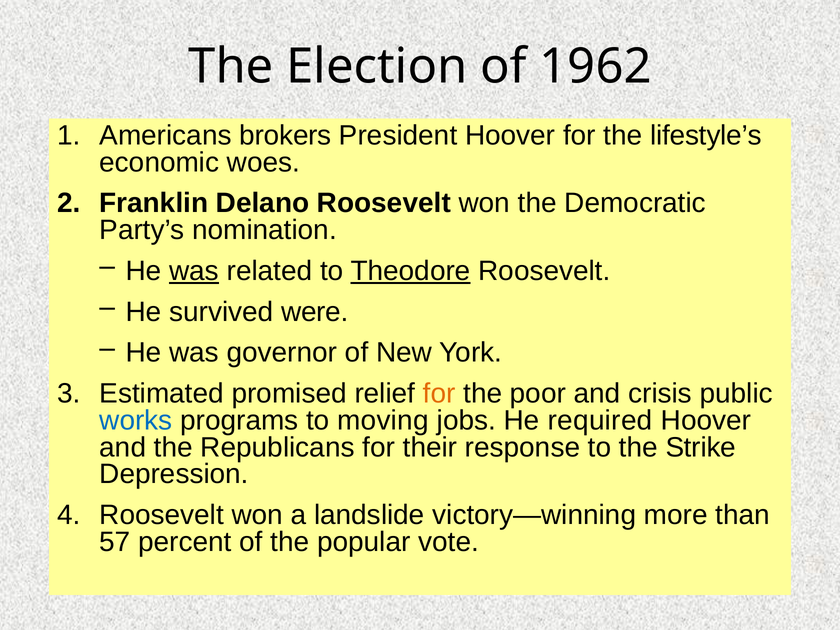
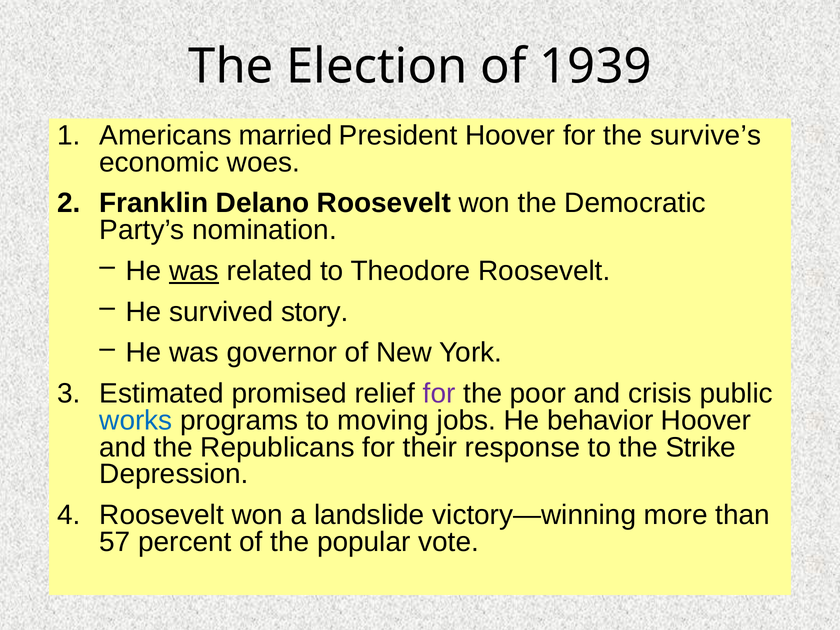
1962: 1962 -> 1939 (596, 66)
brokers: brokers -> married (285, 135)
lifestyle’s: lifestyle’s -> survive’s (706, 135)
Theodore underline: present -> none (411, 271)
were: were -> story (315, 312)
for colour: orange -> purple (439, 394)
required: required -> behavior (600, 420)
